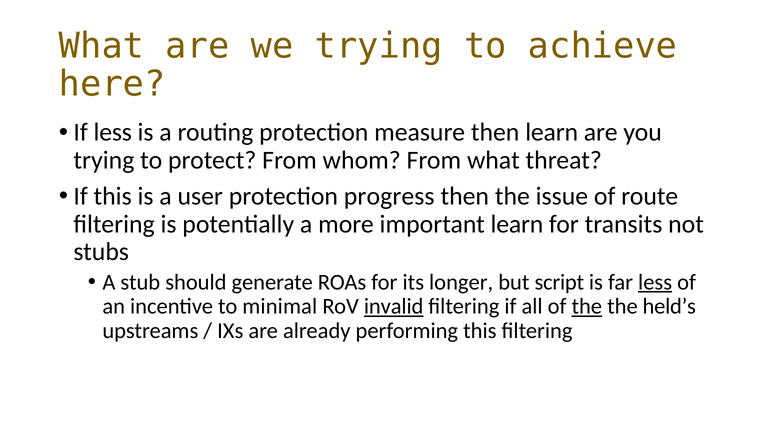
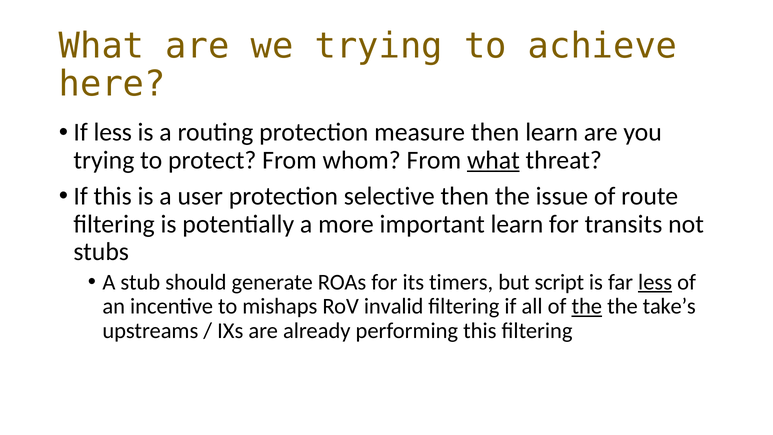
what underline: none -> present (493, 160)
progress: progress -> selective (389, 196)
longer: longer -> timers (461, 282)
minimal: minimal -> mishaps (280, 306)
invalid underline: present -> none (394, 306)
held’s: held’s -> take’s (669, 306)
